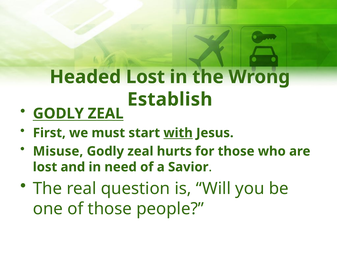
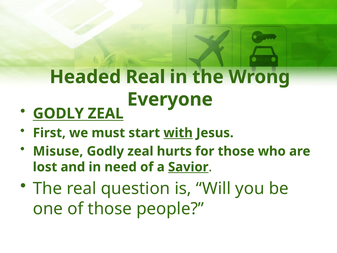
Headed Lost: Lost -> Real (145, 77)
Establish: Establish -> Everyone (170, 99)
Savior underline: none -> present (188, 167)
